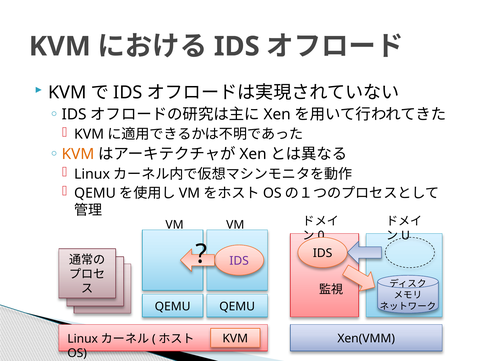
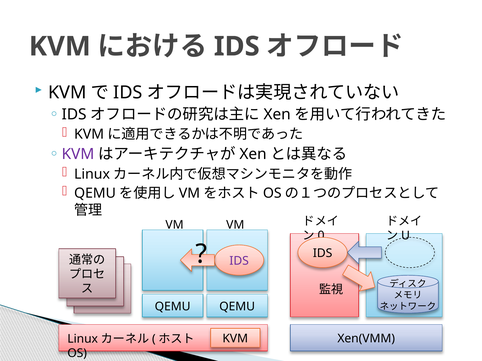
KVM colour: orange -> purple (78, 154)
